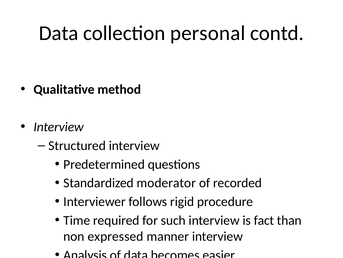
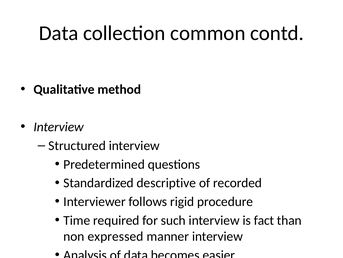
personal: personal -> common (208, 33)
moderator: moderator -> descriptive (166, 183)
